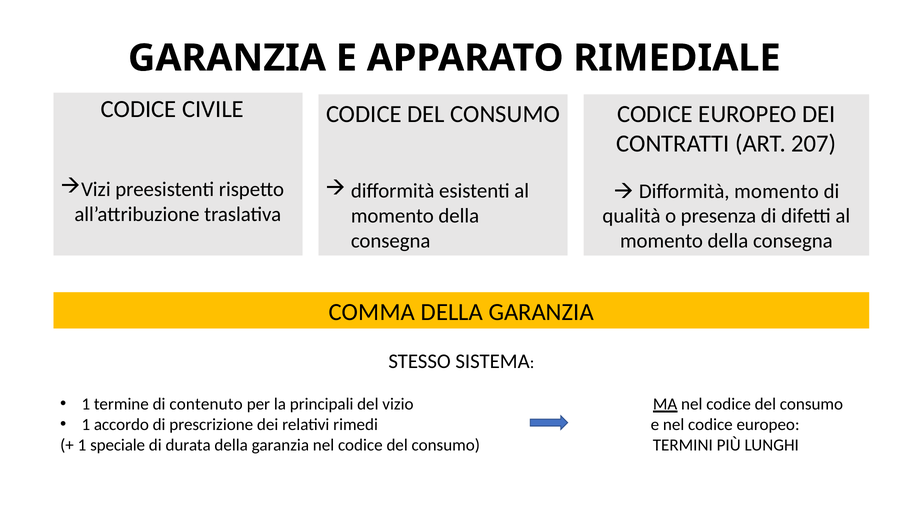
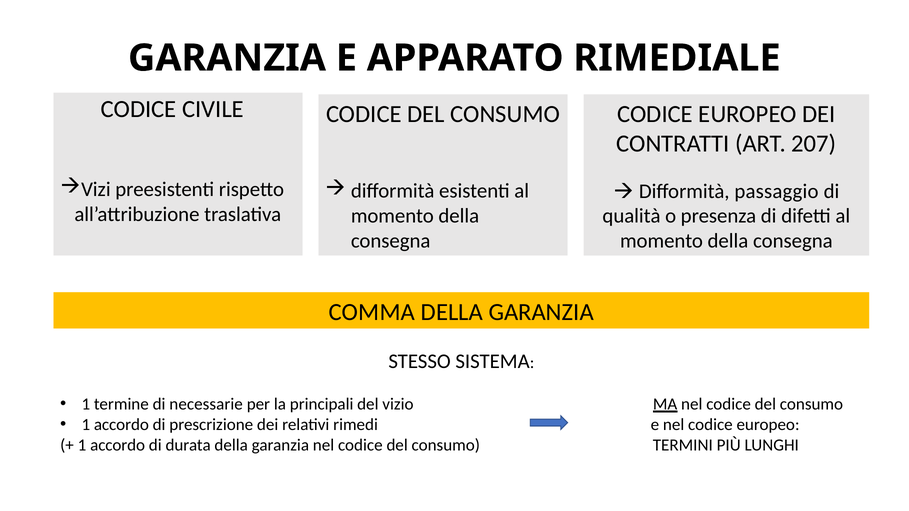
Difformità momento: momento -> passaggio (776, 191)
contenuto: contenuto -> necessarie (206, 404)
speciale: speciale -> accordo (118, 445)
